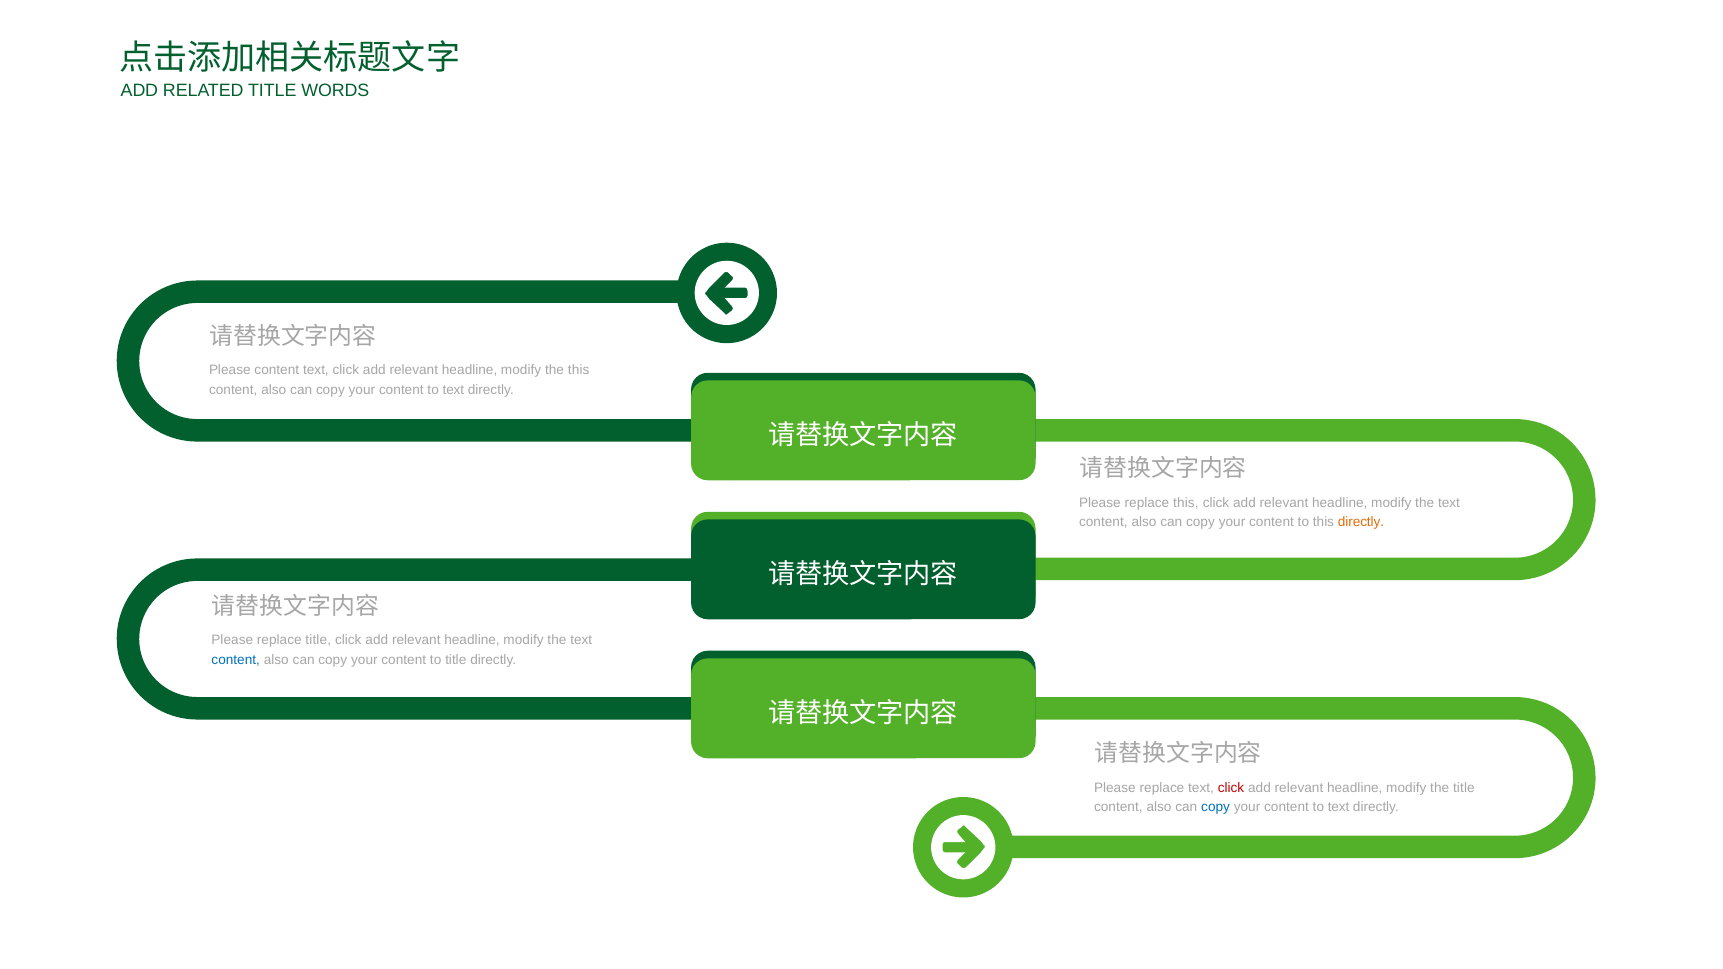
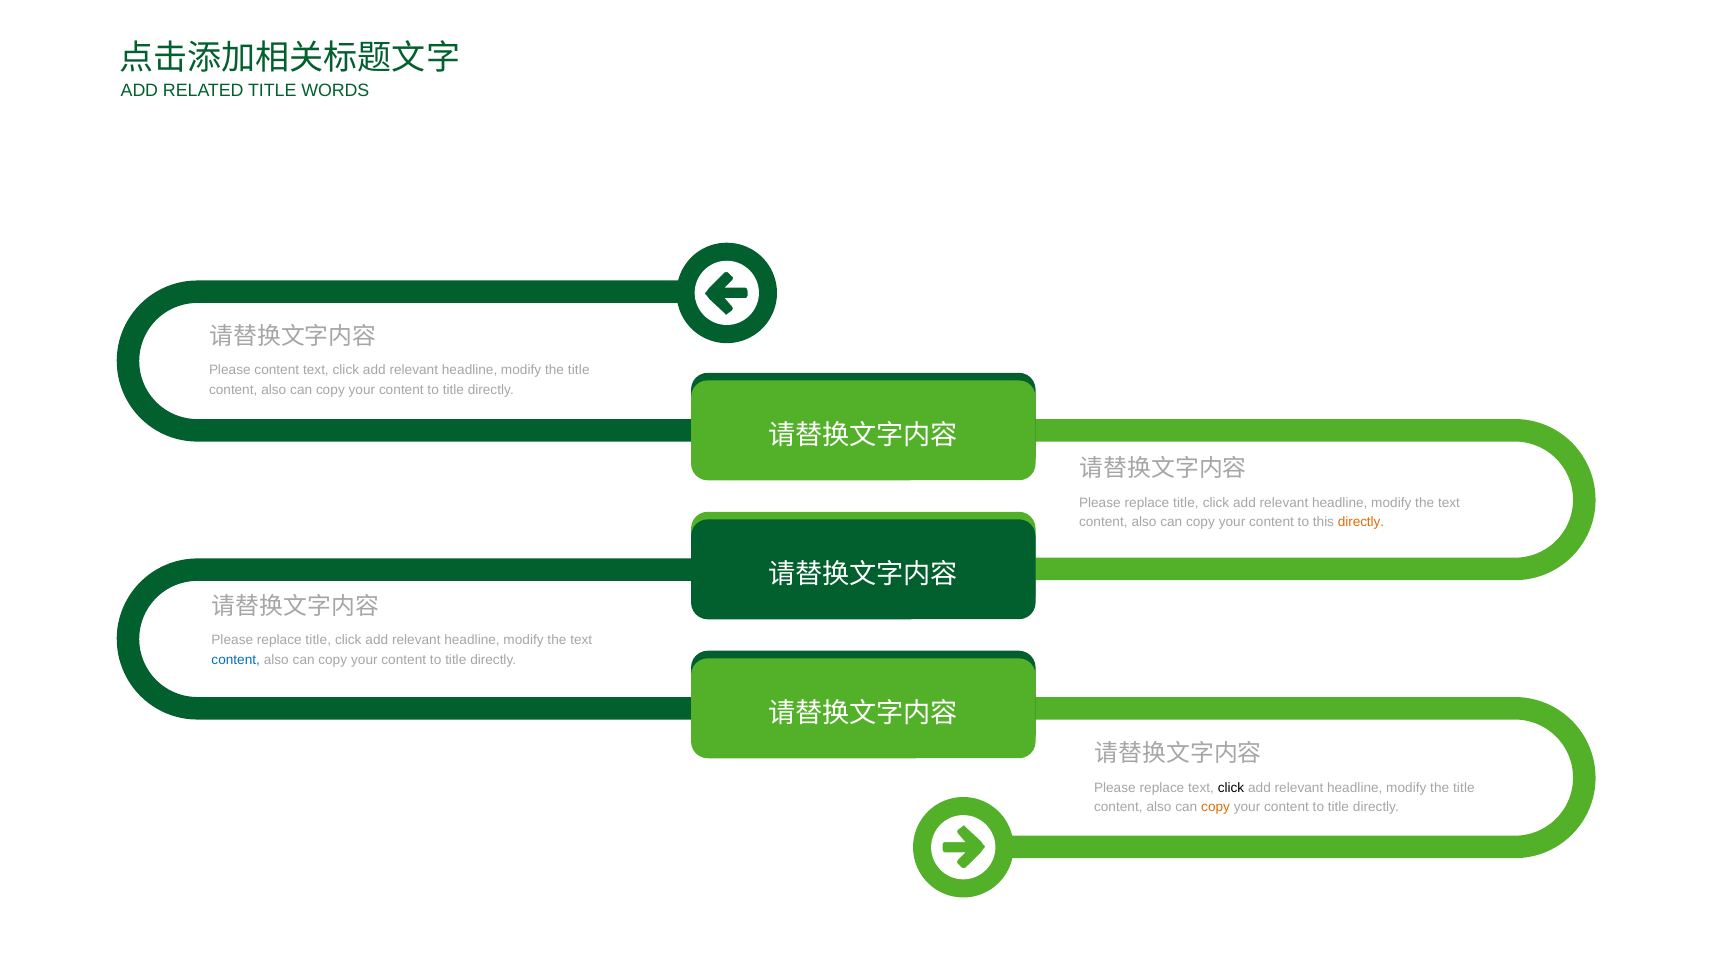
this: this -> title (579, 370)
text: text -> title (453, 390)
this: this -> title (1186, 503)
click colour: red -> black (1231, 788)
copy colour: blue -> orange (1216, 807)
text: text -> title (1338, 807)
